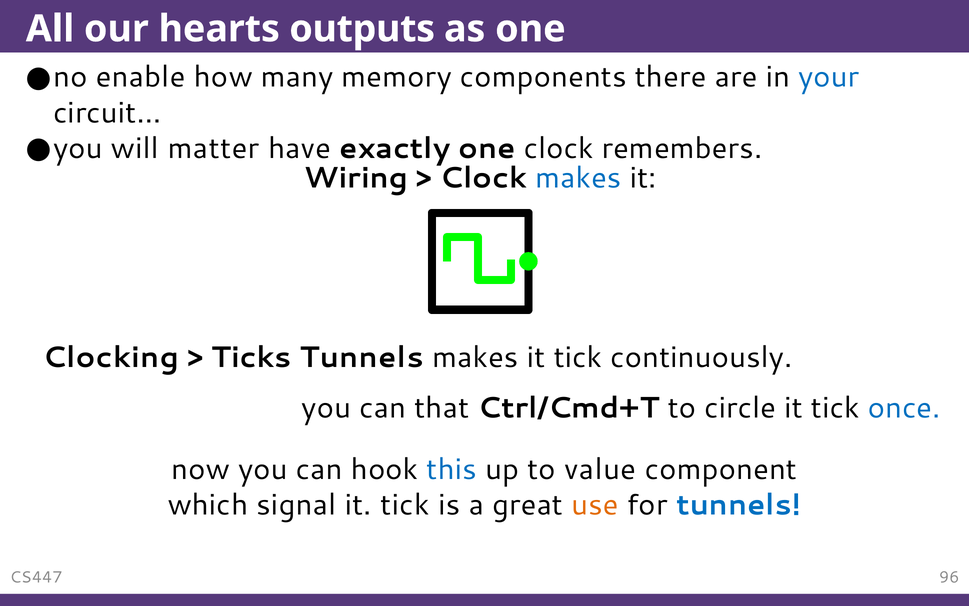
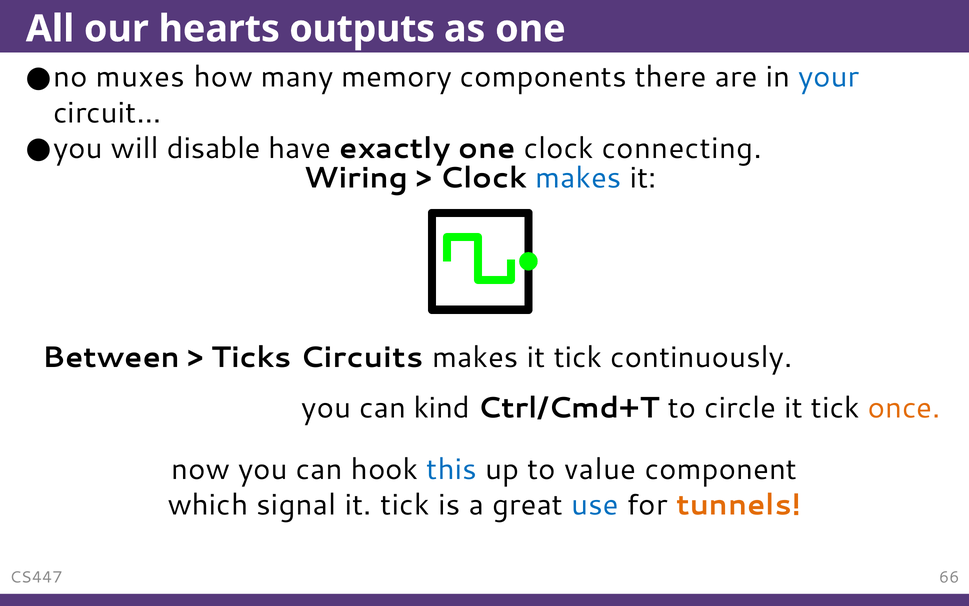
enable: enable -> muxes (140, 77)
matter: matter -> disable (214, 148)
remembers: remembers -> connecting (682, 148)
Clocking: Clocking -> Between (111, 357)
Ticks Tunnels: Tunnels -> Circuits (362, 357)
that: that -> kind (442, 408)
once colour: blue -> orange (904, 408)
use colour: orange -> blue (595, 505)
tunnels colour: blue -> orange (739, 505)
96: 96 -> 66 (949, 577)
